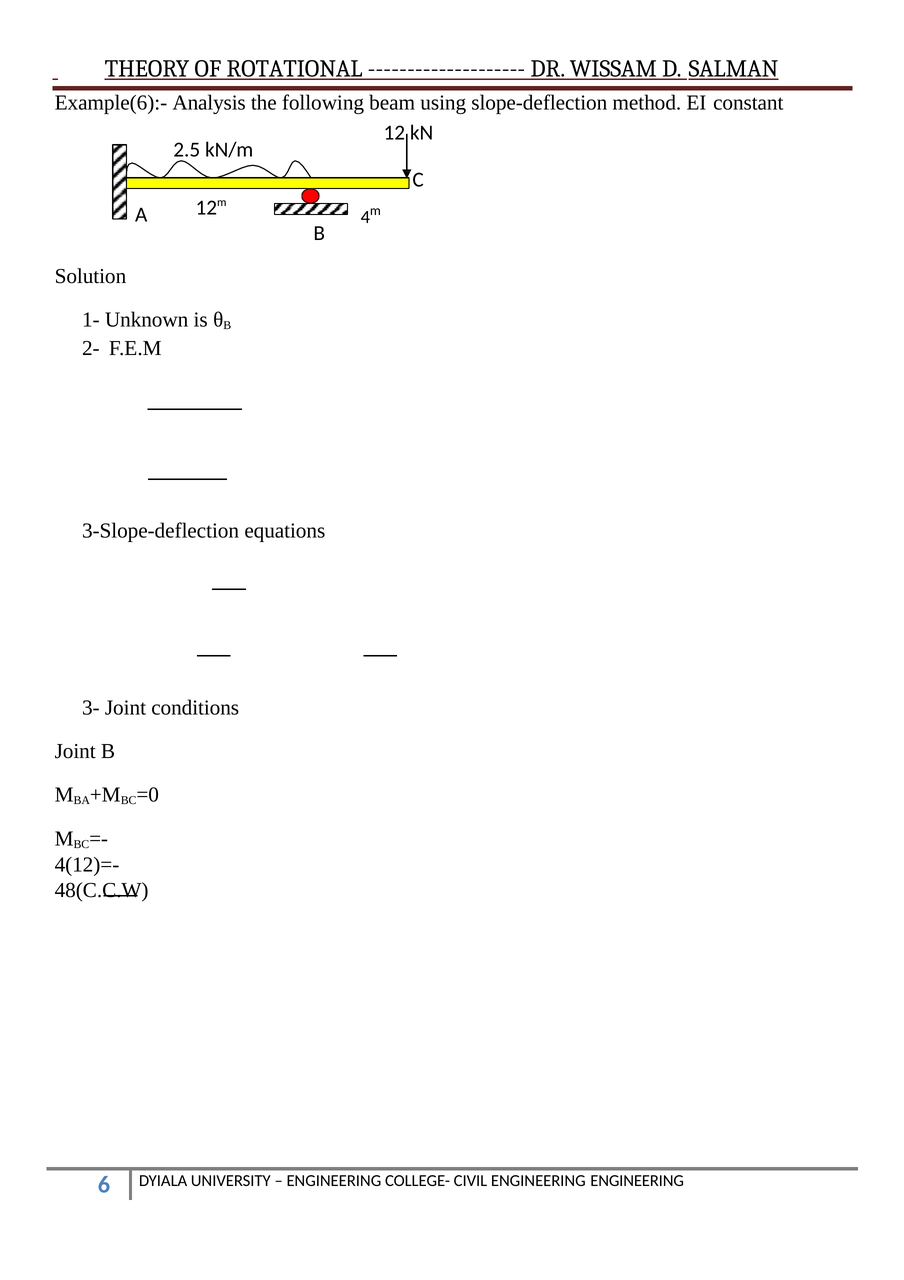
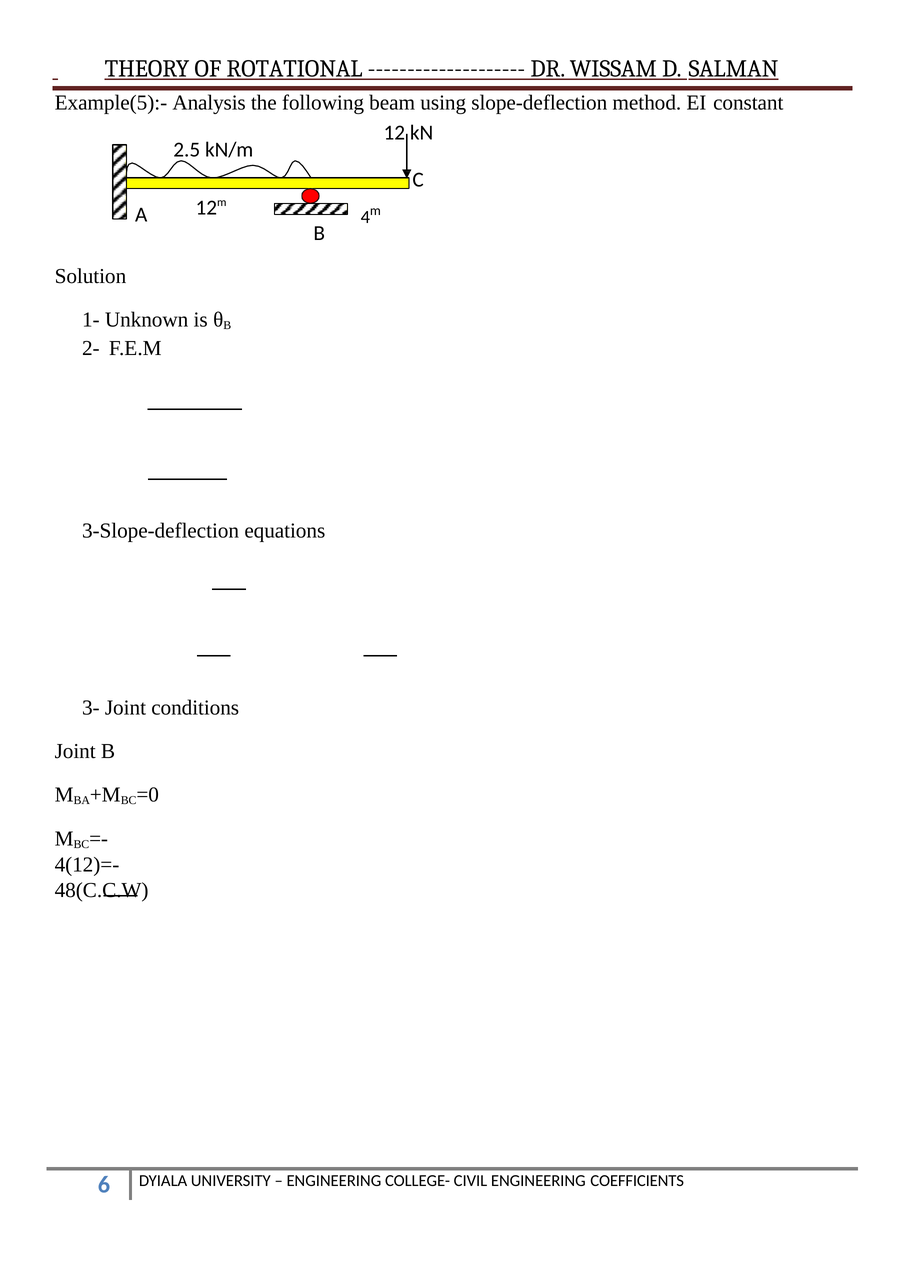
Example(6):-: Example(6):- -> Example(5):- (111, 103)
ENGINEERING ENGINEERING: ENGINEERING -> COEFFICIENTS (637, 1180)
